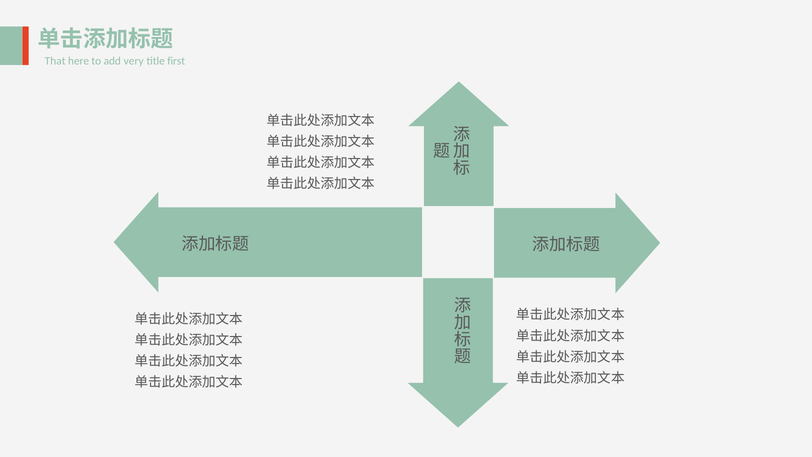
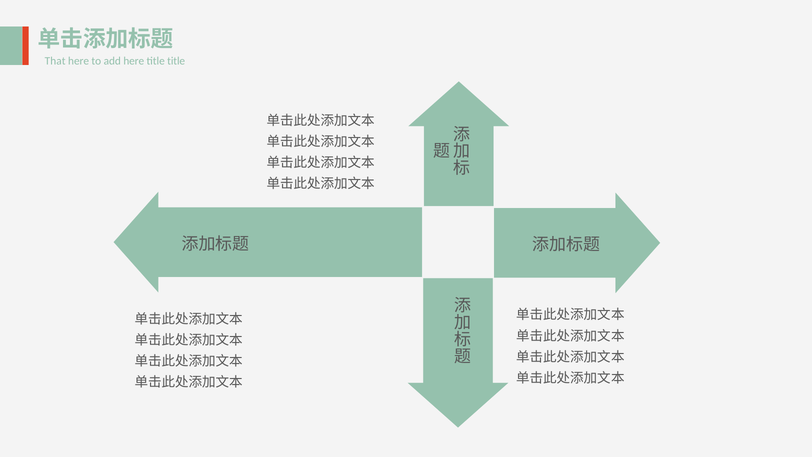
add very: very -> here (134, 61)
title first: first -> title (176, 61)
